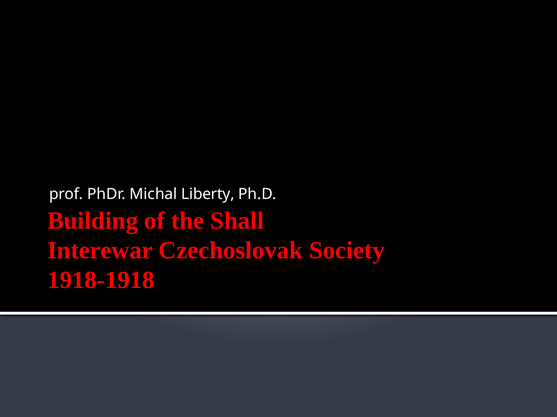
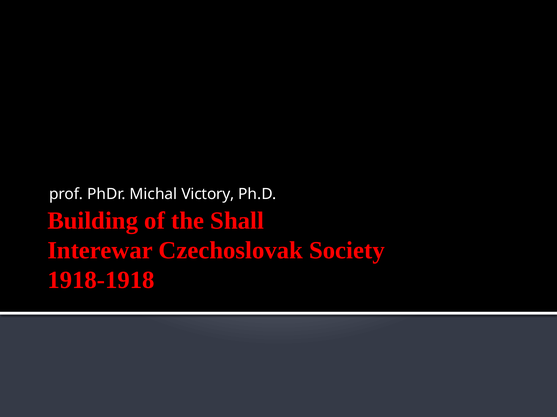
Liberty: Liberty -> Victory (208, 195)
